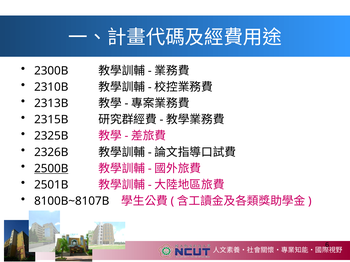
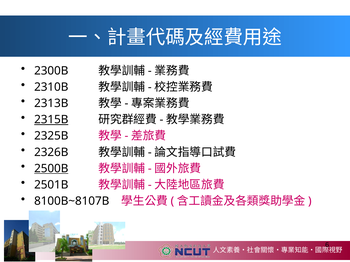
2315B underline: none -> present (51, 120)
